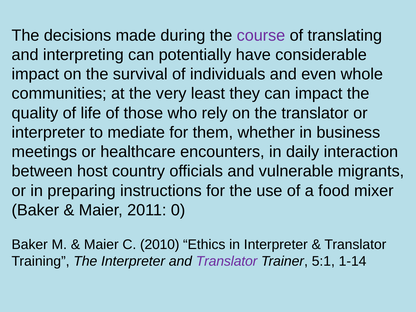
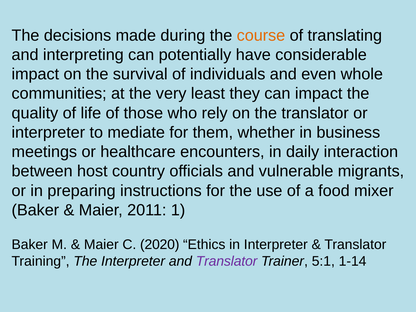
course colour: purple -> orange (261, 35)
0: 0 -> 1 (178, 210)
2010: 2010 -> 2020 (160, 245)
